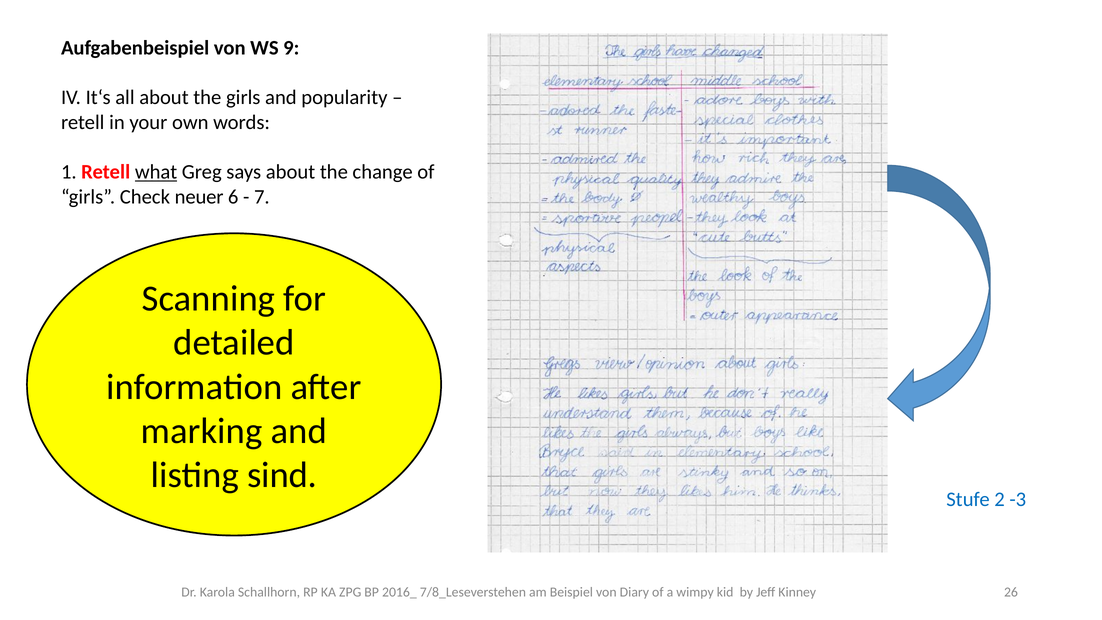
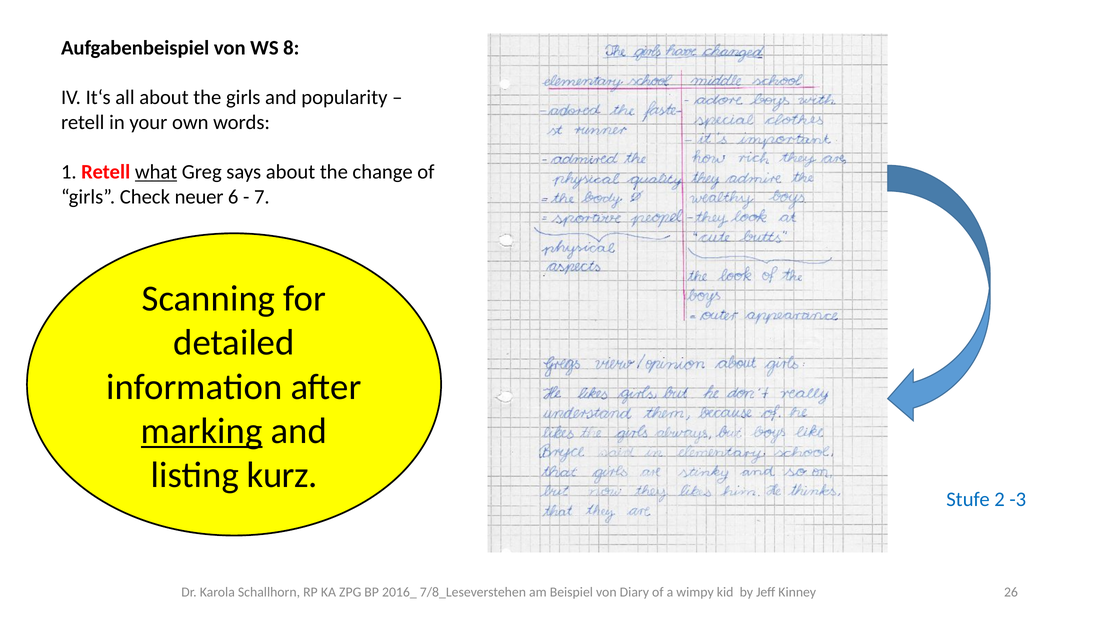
9: 9 -> 8 (291, 48)
marking underline: none -> present (202, 431)
sind: sind -> kurz (282, 475)
